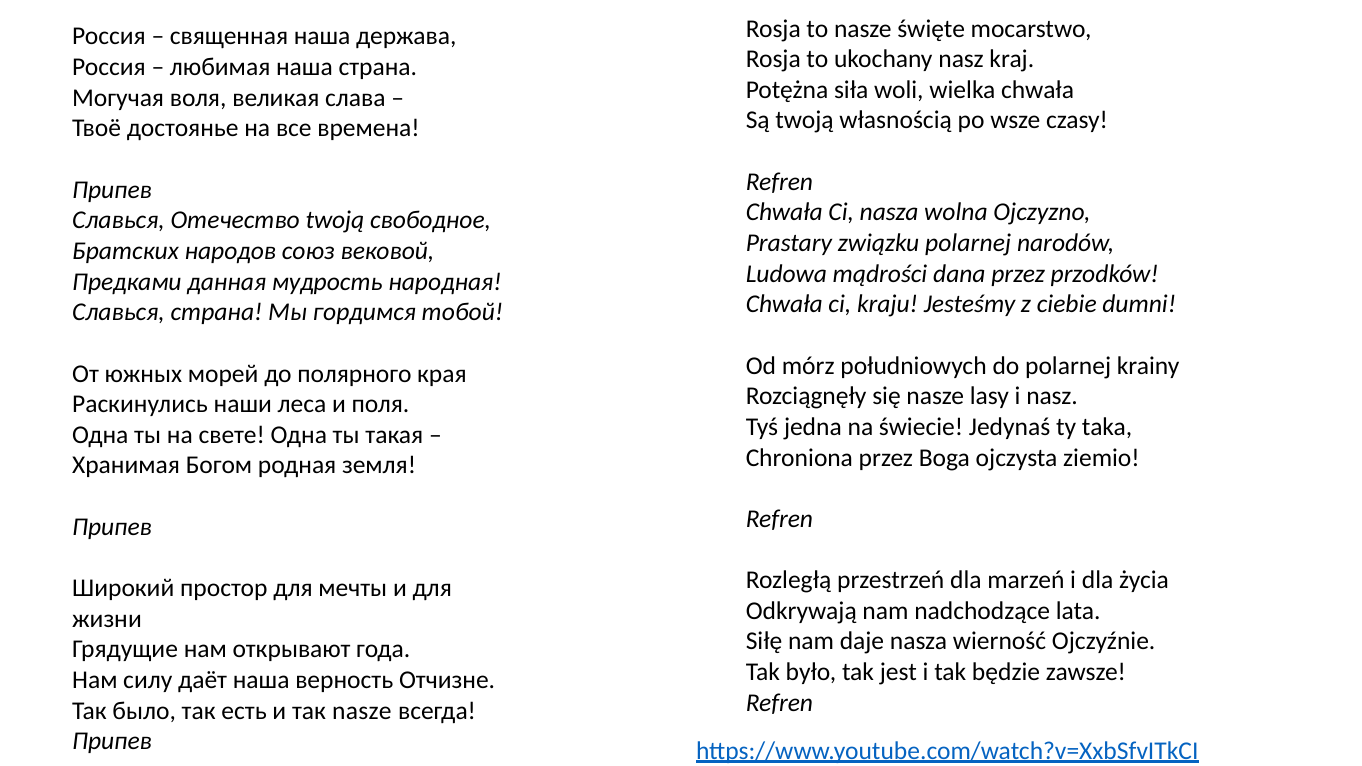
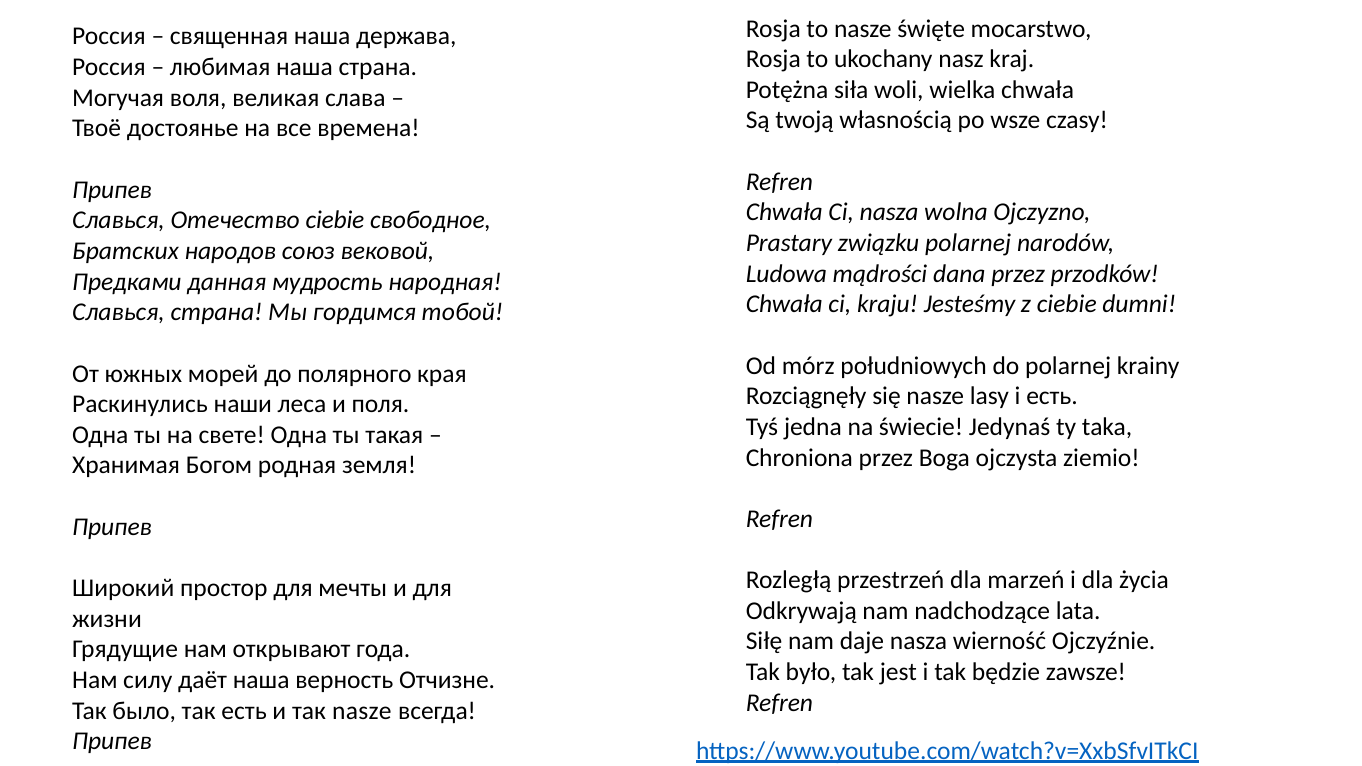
Отечество twoją: twoją -> ciebie (335, 220)
i nasz: nasz -> есть (1052, 396)
